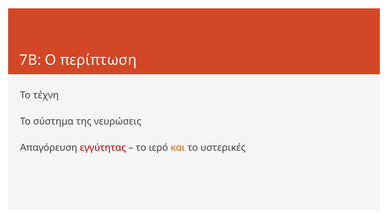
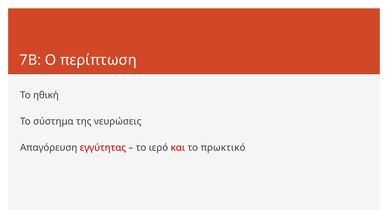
τέχνη: τέχνη -> ηθική (46, 95)
και colour: orange -> red (178, 148)
υστερικές: υστερικές -> πρωκτικό (223, 148)
